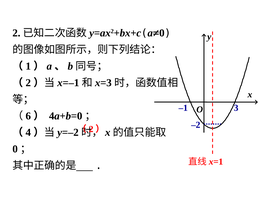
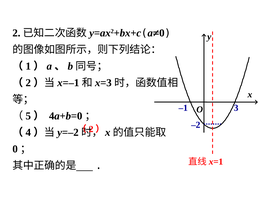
6: 6 -> 5 (28, 116)
